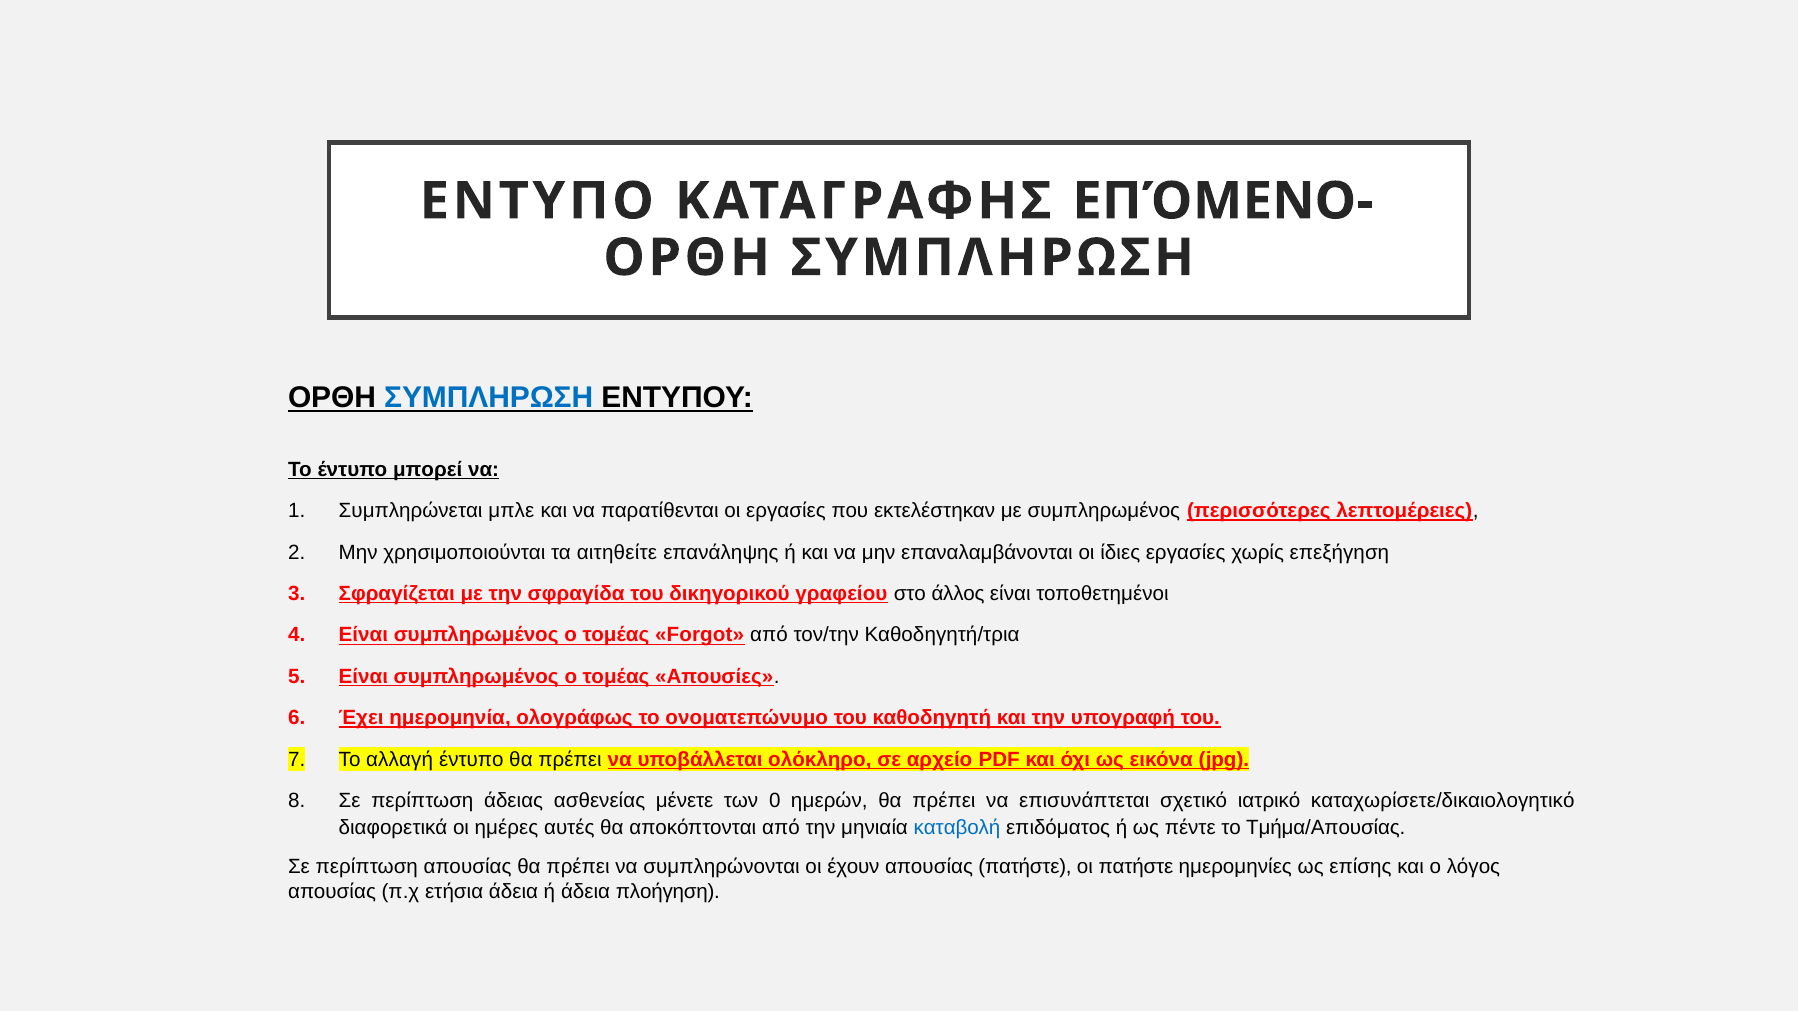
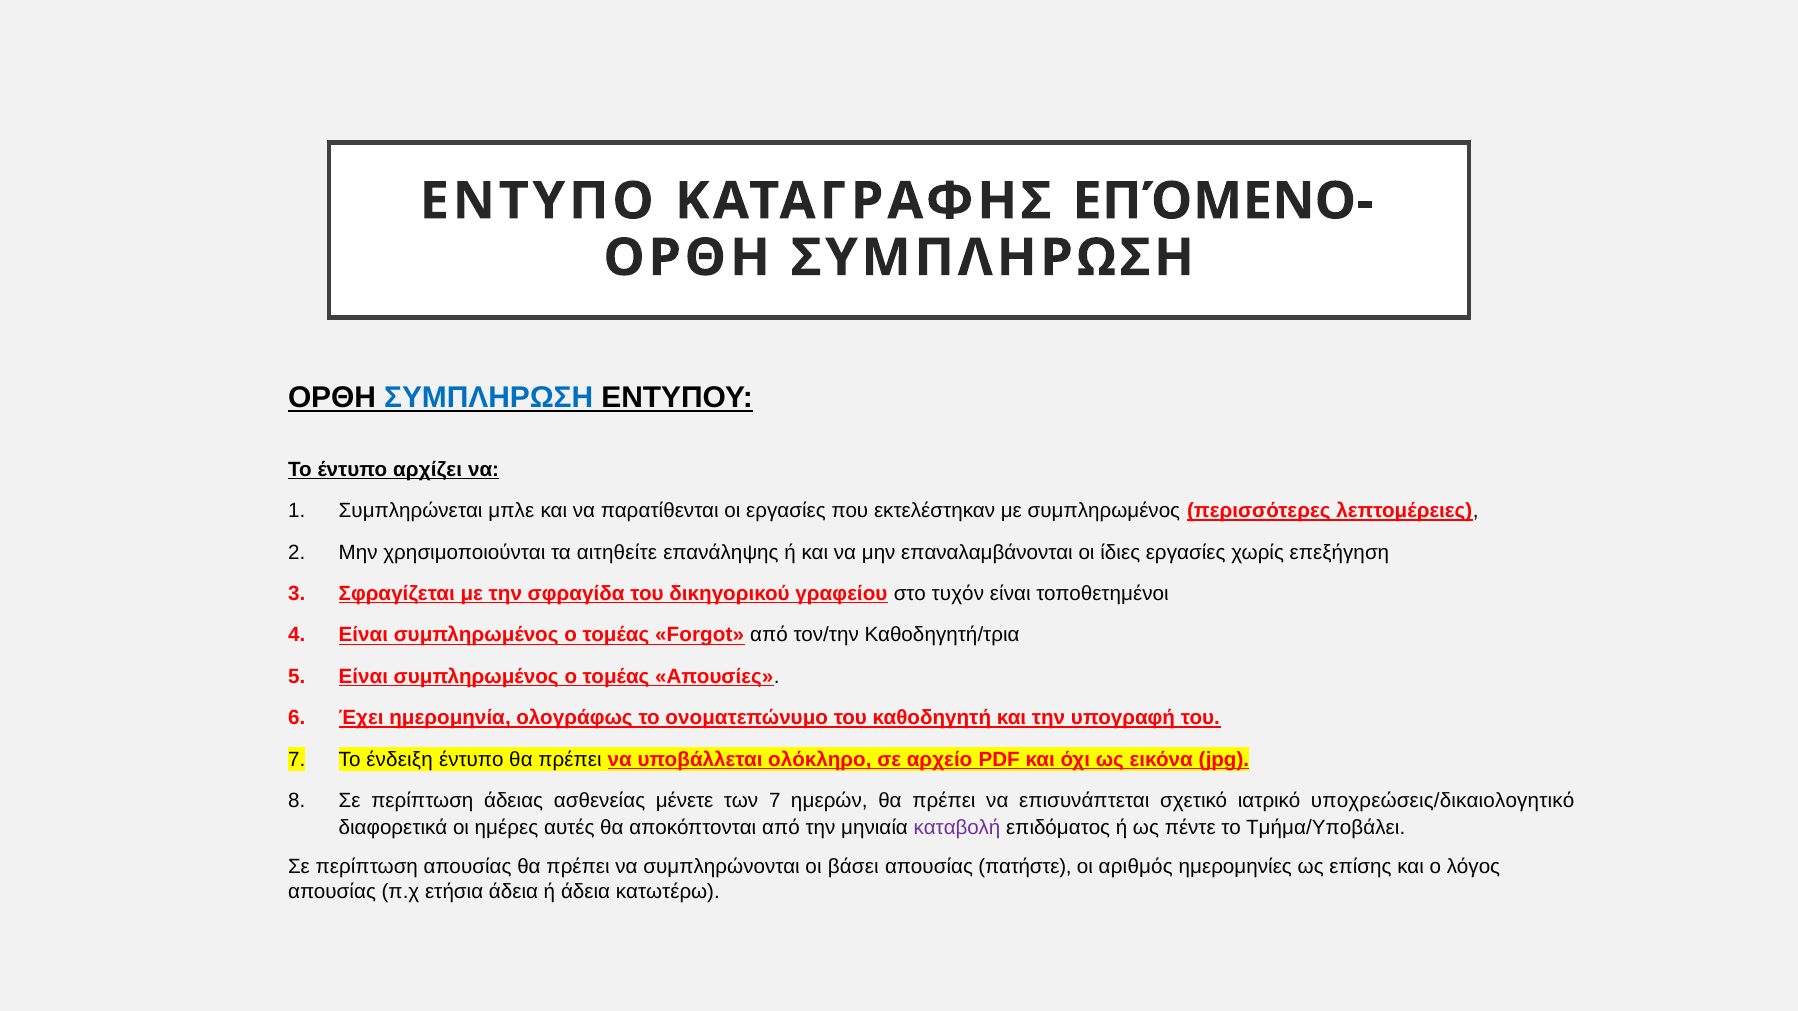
μπορεί: μπορεί -> αρχίζει (428, 470)
άλλος: άλλος -> τυχόν (958, 594)
αλλαγή: αλλαγή -> ένδειξη (400, 760)
των 0: 0 -> 7 (775, 801)
καταχωρίσετε/δικαιολογητικό: καταχωρίσετε/δικαιολογητικό -> υποχρεώσεις/δικαιολογητικό (1443, 801)
καταβολή colour: blue -> purple (957, 828)
Τμήμα/Απουσίας: Τμήμα/Απουσίας -> Τμήμα/Υποβάλει (1326, 828)
έχουν: έχουν -> βάσει (853, 867)
οι πατήστε: πατήστε -> αριθμός (1136, 867)
πλοήγηση: πλοήγηση -> κατωτέρω (668, 892)
